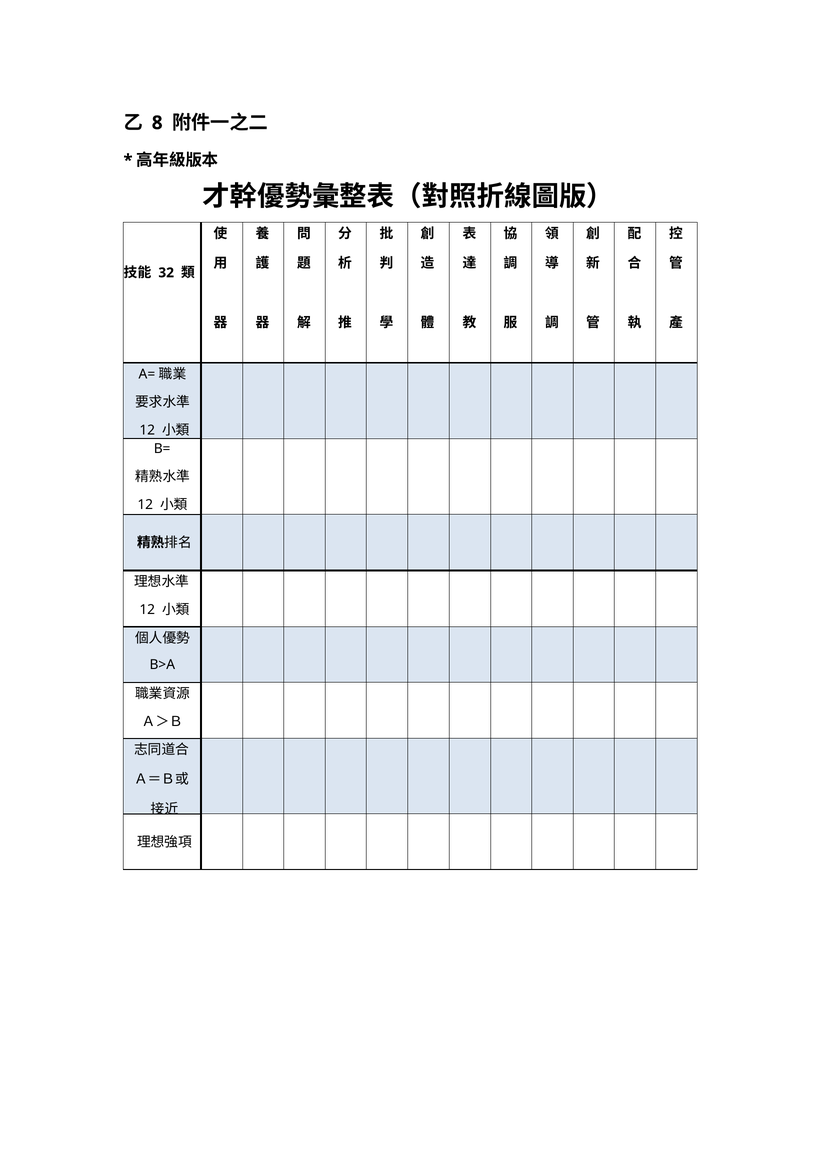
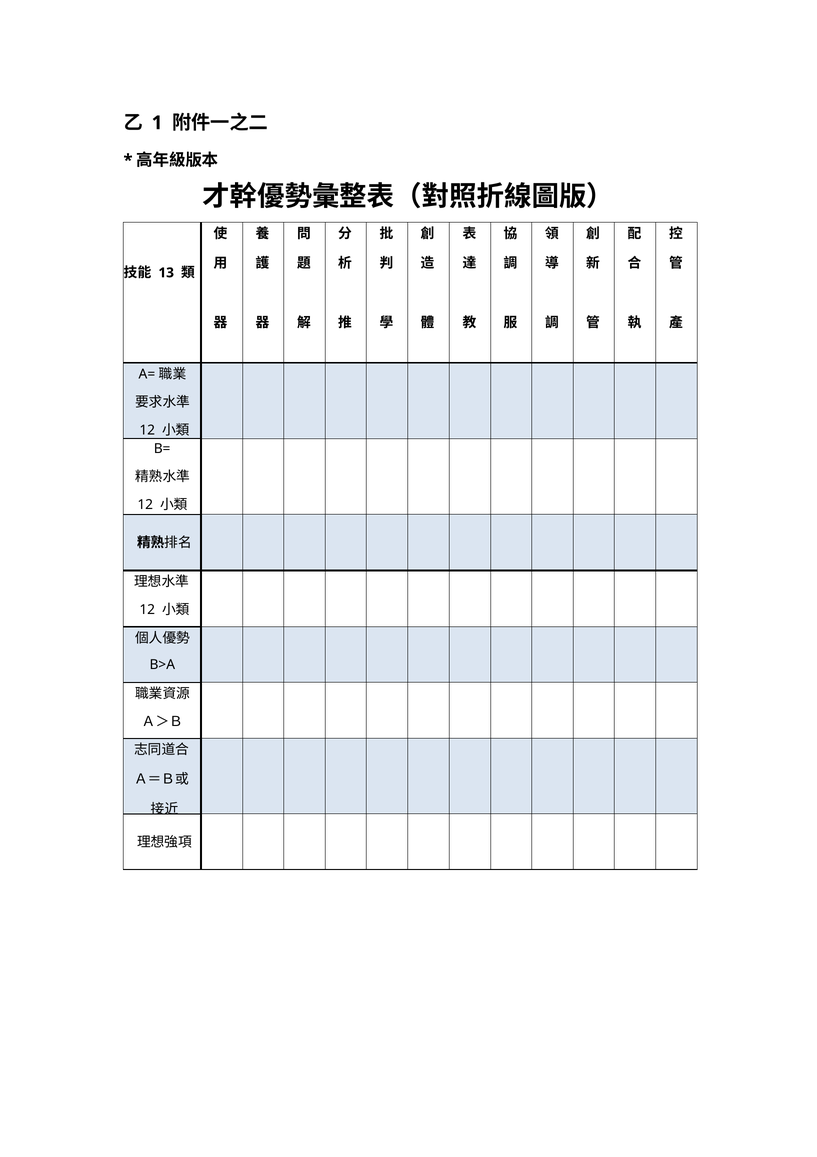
8: 8 -> 1 (157, 123)
32: 32 -> 13 (166, 273)
